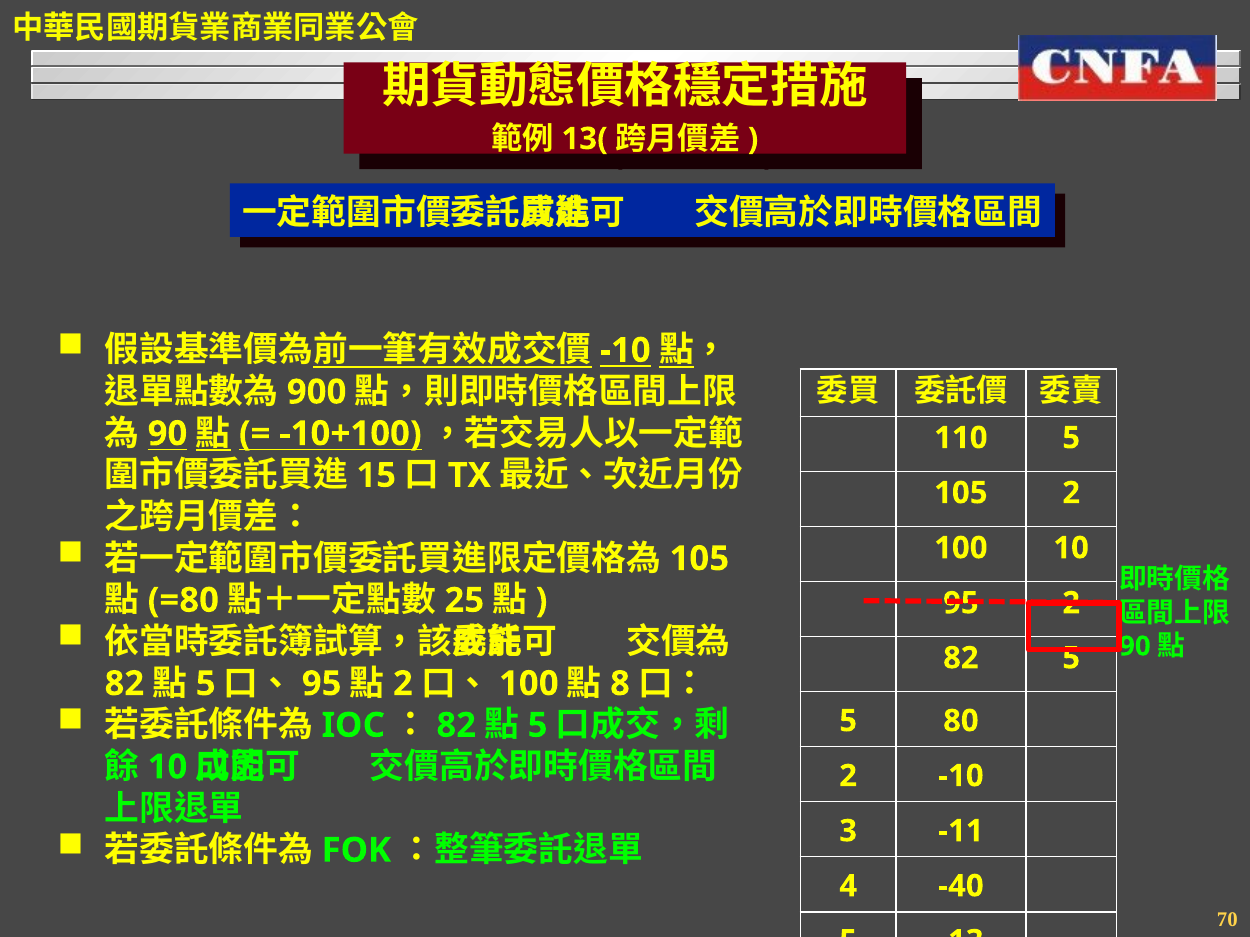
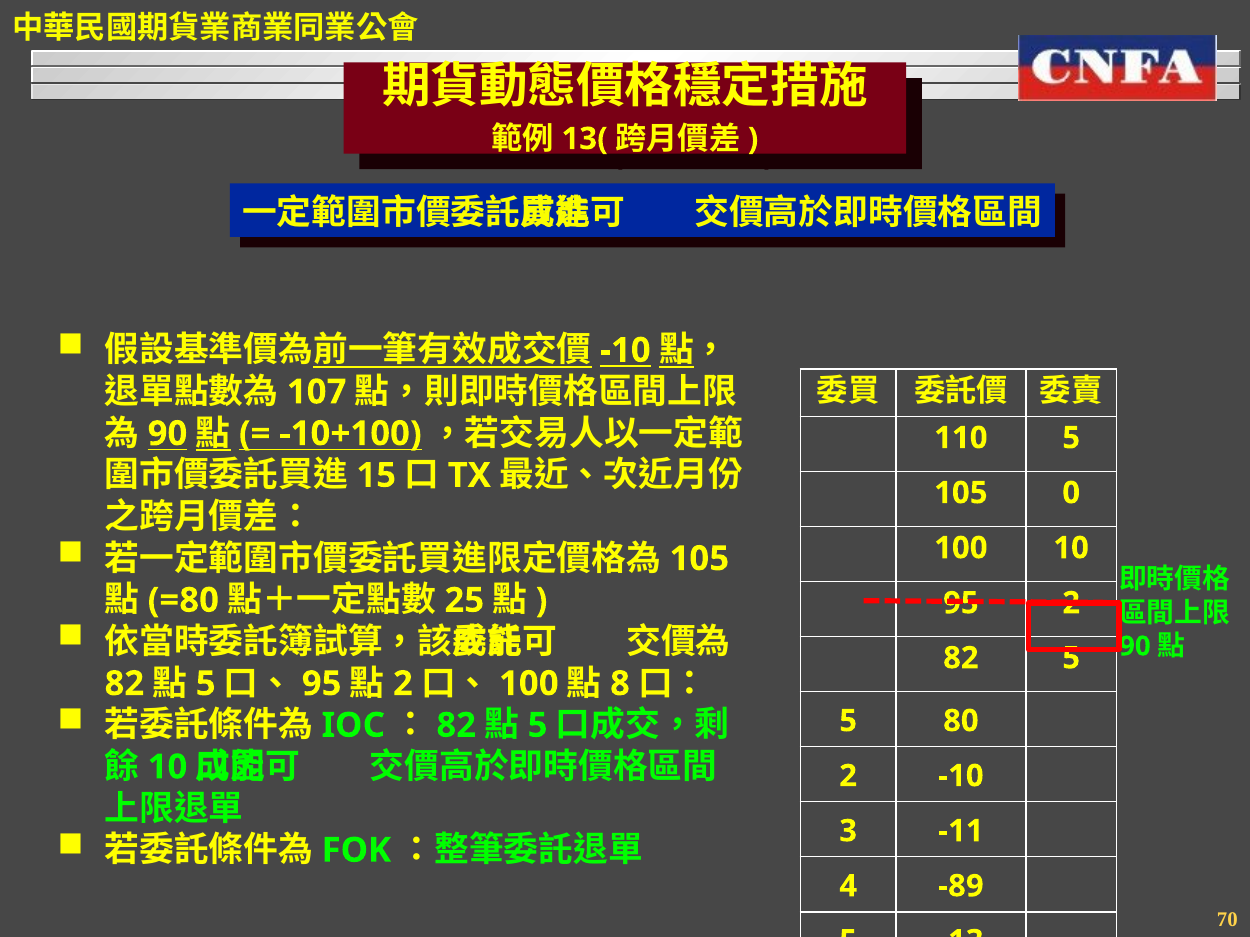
900: 900 -> 107 (317, 392)
105 2: 2 -> 0 (1071, 493)
-40: -40 -> -89 (961, 886)
